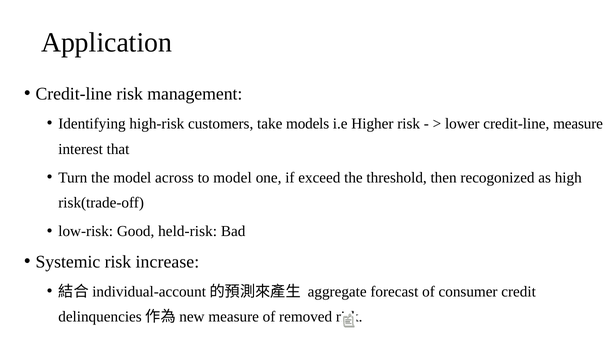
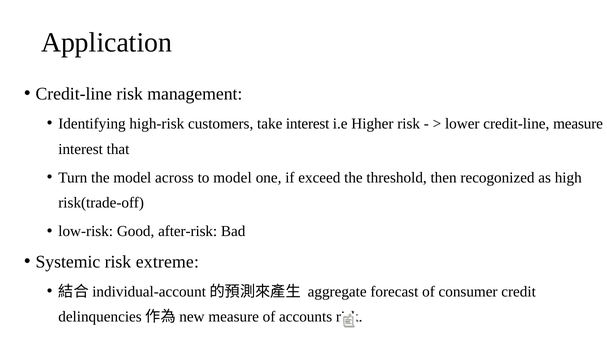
take models: models -> interest (308, 124)
held-risk: held-risk -> after-risk (188, 231)
increase: increase -> extreme (167, 261)
removed: removed -> accounts (306, 316)
